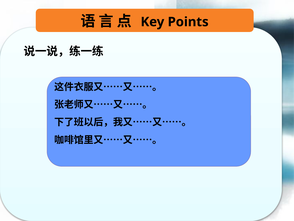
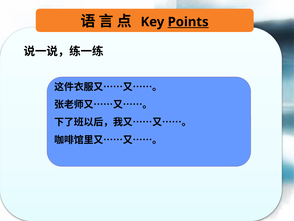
Points underline: none -> present (188, 22)
